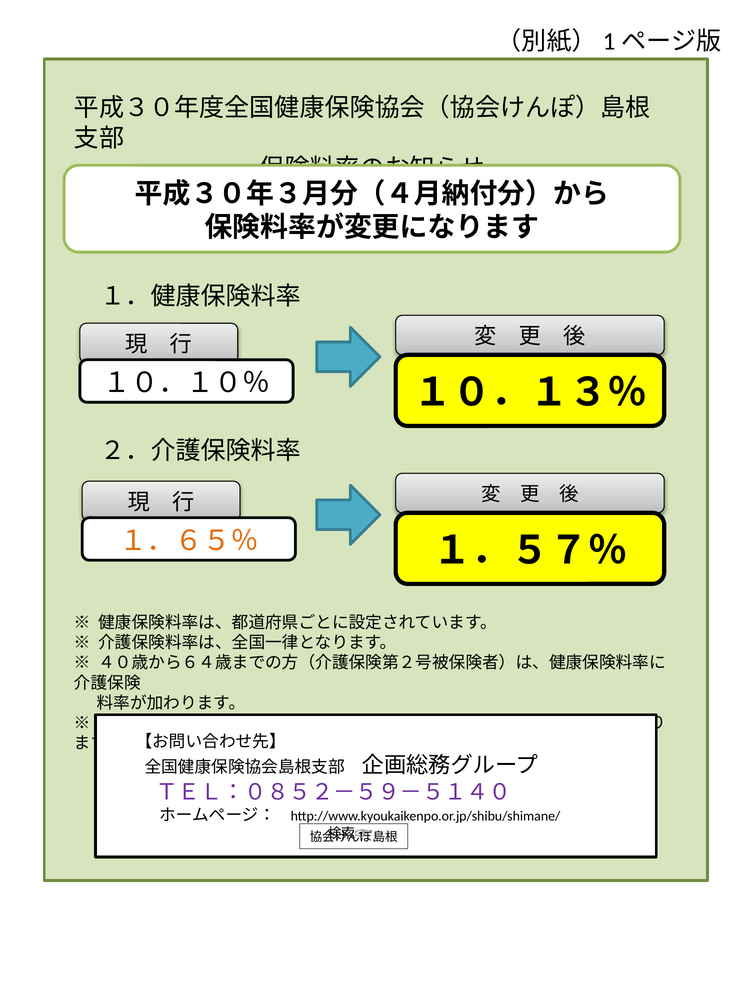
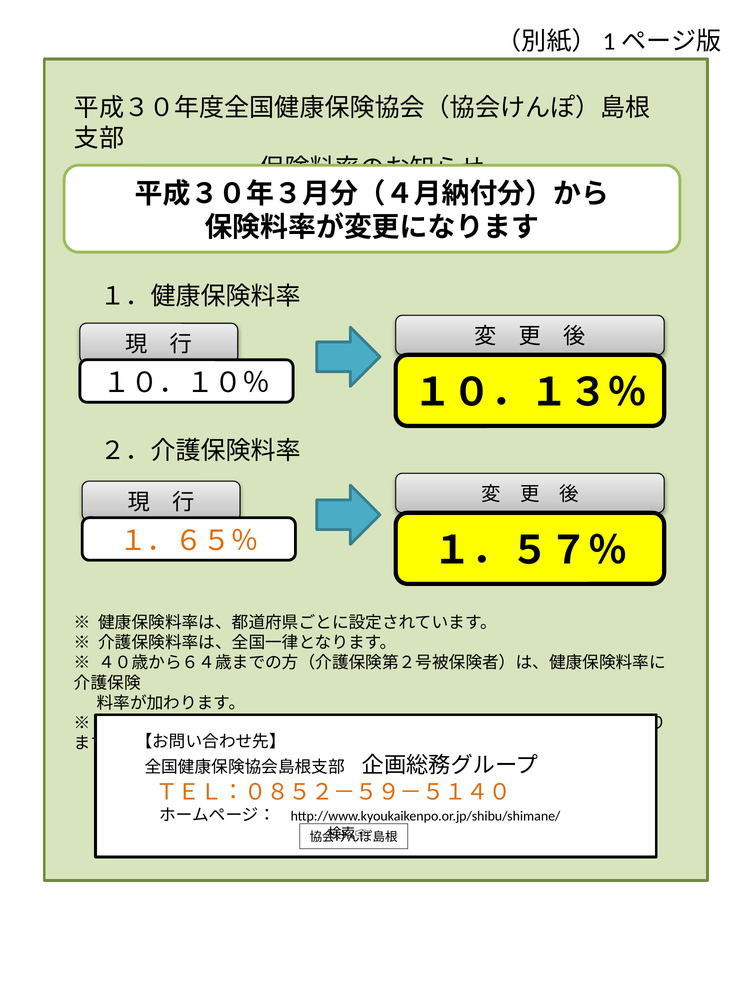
ＴＥＬ：０８５２－５９－５１４０ colour: purple -> orange (333, 792)
